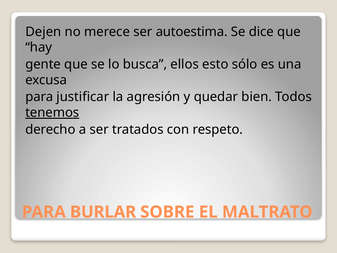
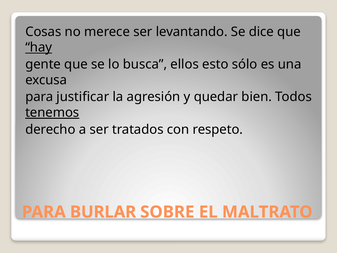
Dejen: Dejen -> Cosas (43, 32)
autoestima: autoestima -> levantando (192, 32)
hay underline: none -> present (39, 47)
